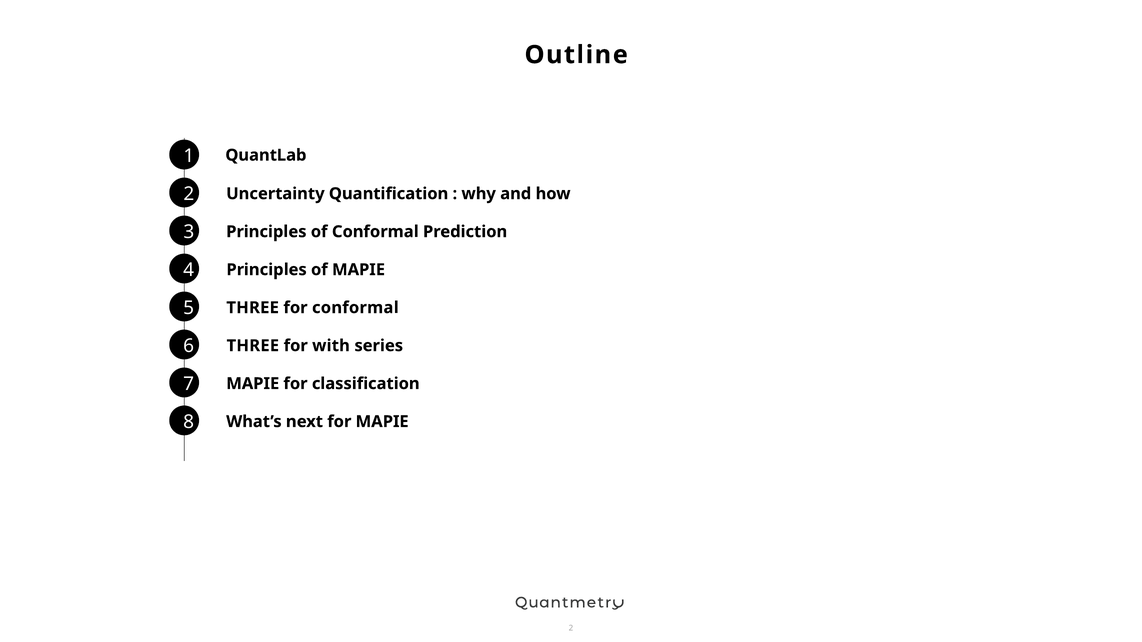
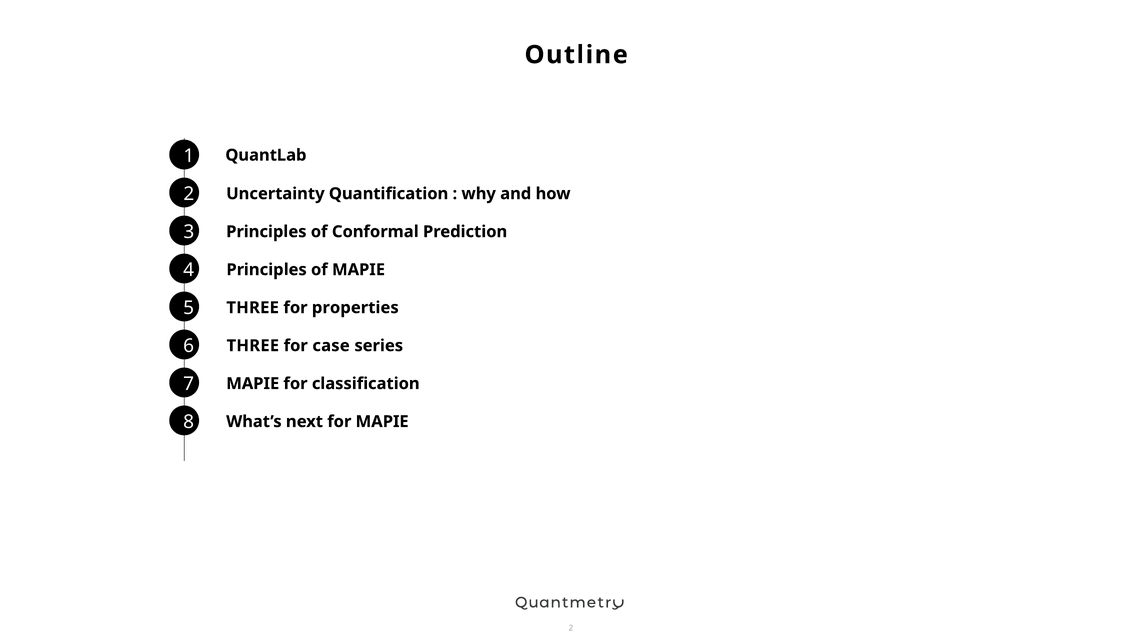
for conformal: conformal -> properties (355, 308)
with: with -> case (331, 346)
